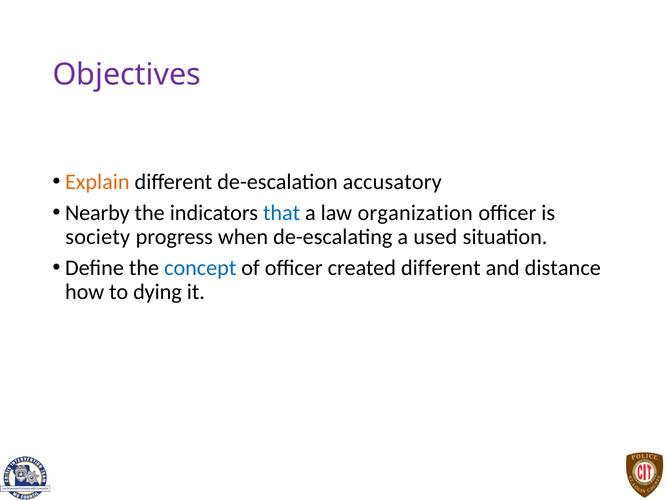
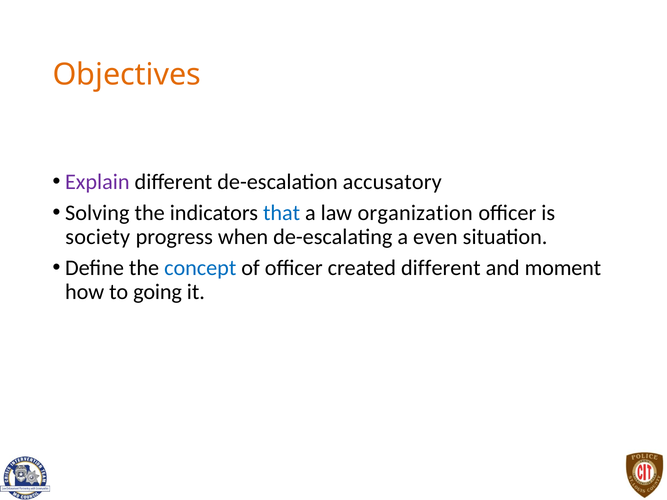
Objectives colour: purple -> orange (127, 75)
Explain colour: orange -> purple (97, 182)
Nearby: Nearby -> Solving (97, 213)
used: used -> even (435, 237)
distance: distance -> moment (563, 268)
dying: dying -> going (158, 292)
